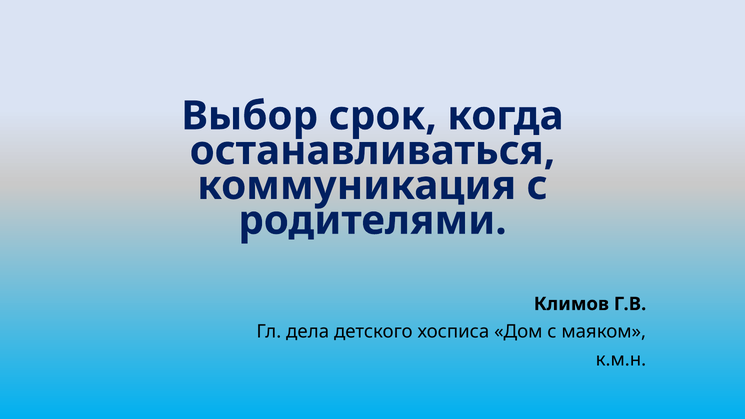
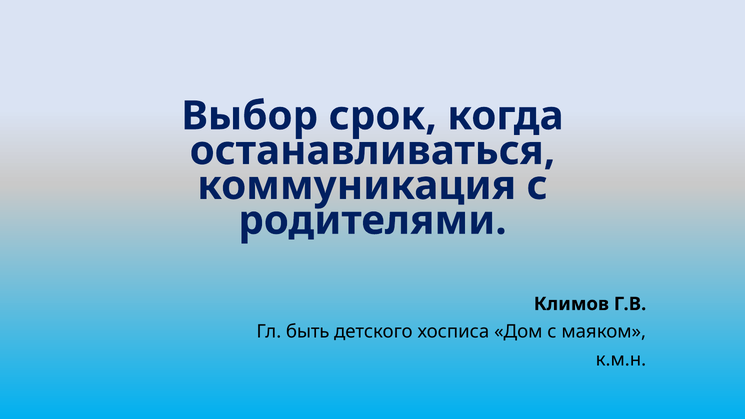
дела: дела -> быть (308, 332)
